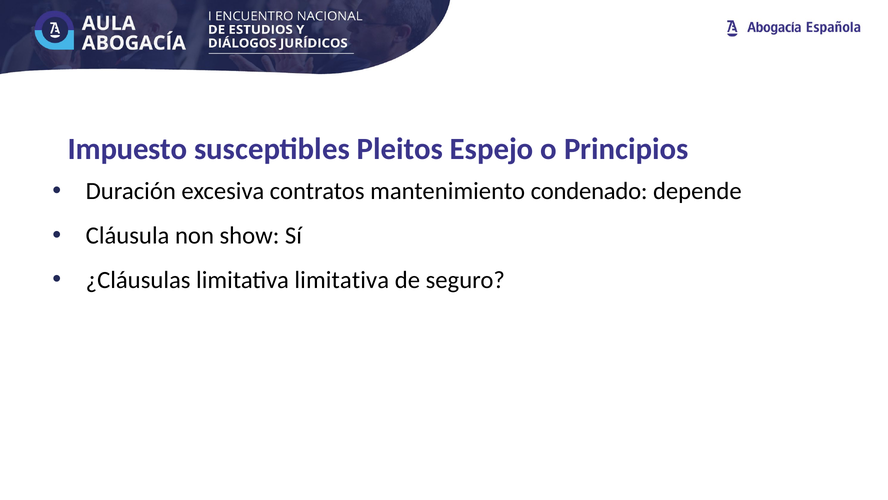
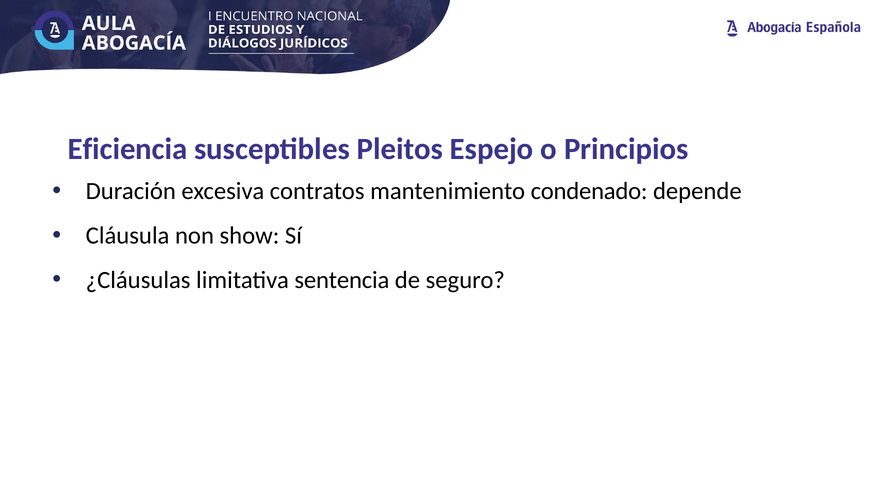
Impuesto: Impuesto -> Eficiencia (128, 149)
limitativa limitativa: limitativa -> sentencia (342, 280)
